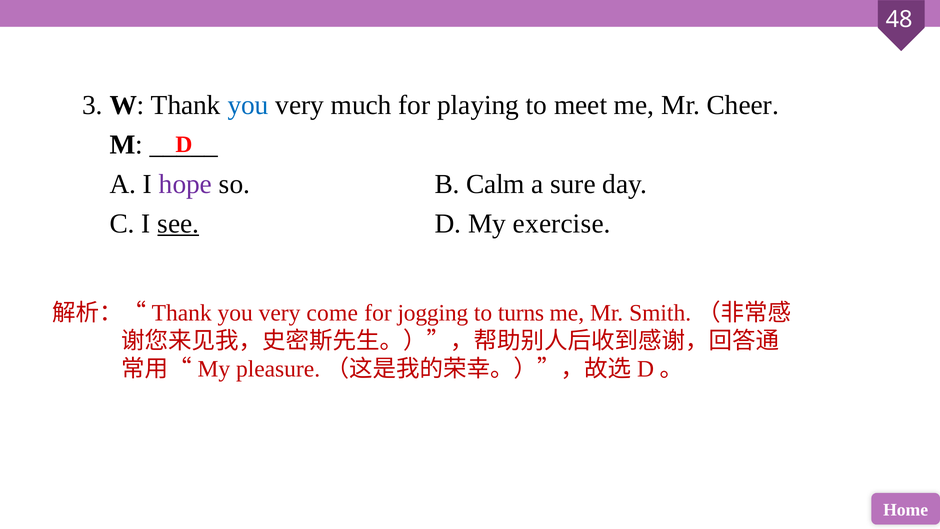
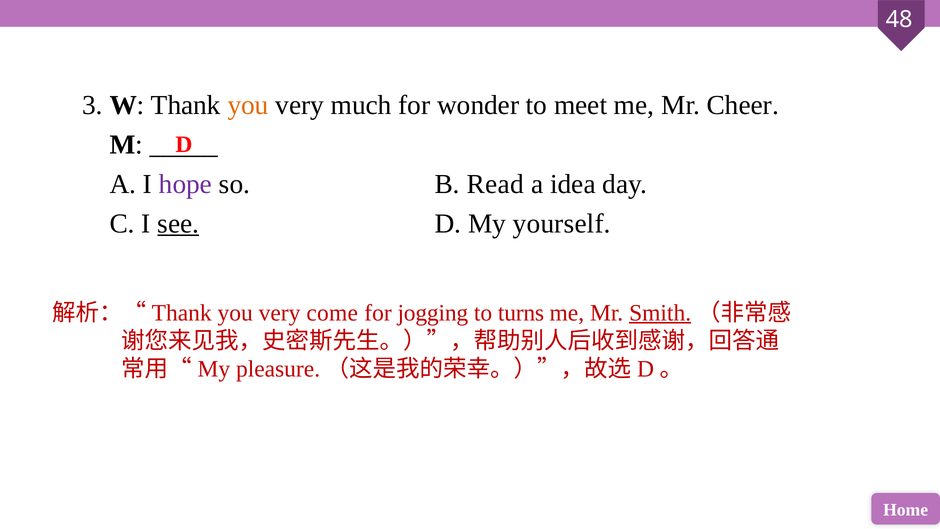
you colour: blue -> orange (248, 105)
playing: playing -> wonder (478, 105)
Calm: Calm -> Read (495, 184)
sure: sure -> idea (573, 184)
exercise: exercise -> yourself (562, 223)
Smith underline: none -> present (660, 313)
